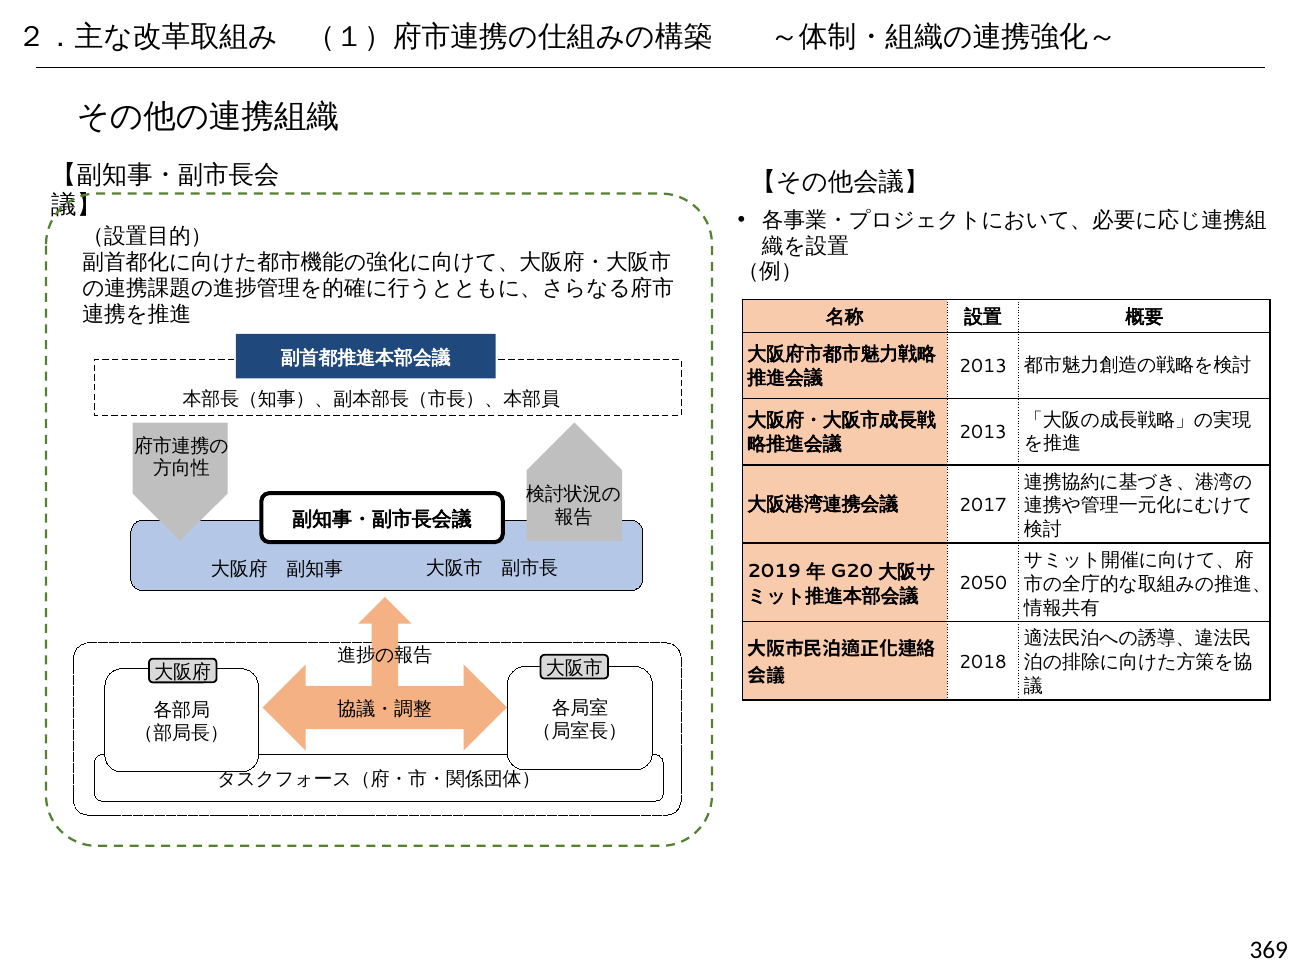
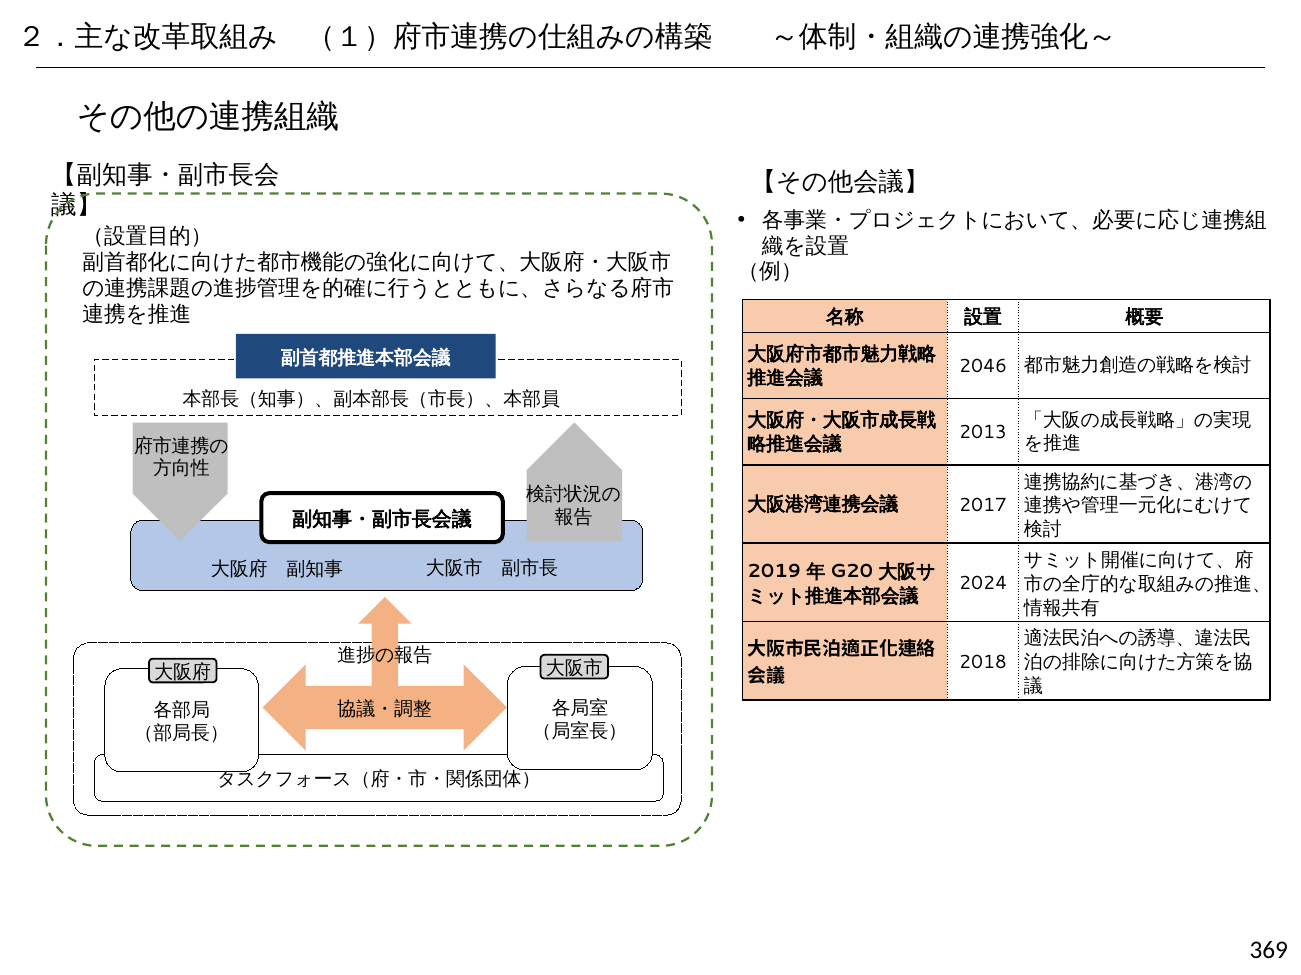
2013: 2013 -> 2046 (983, 367)
2050: 2050 -> 2024 (983, 584)
